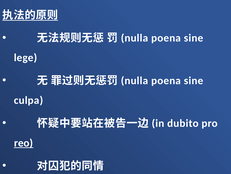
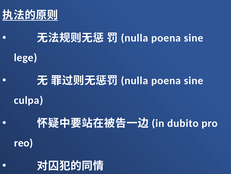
reo underline: present -> none (24, 142)
